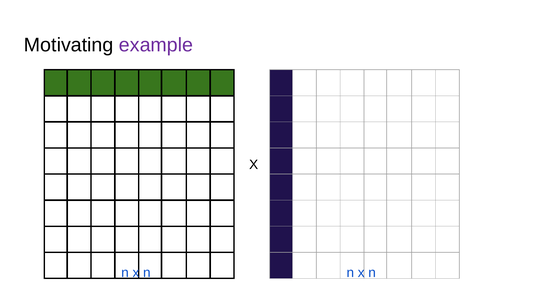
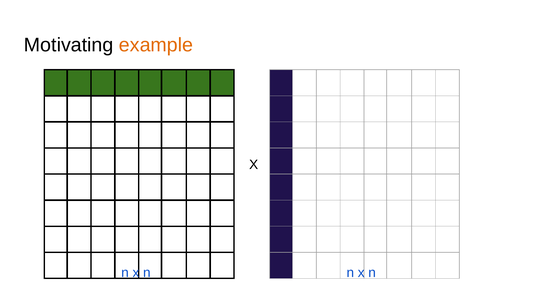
example colour: purple -> orange (156, 45)
